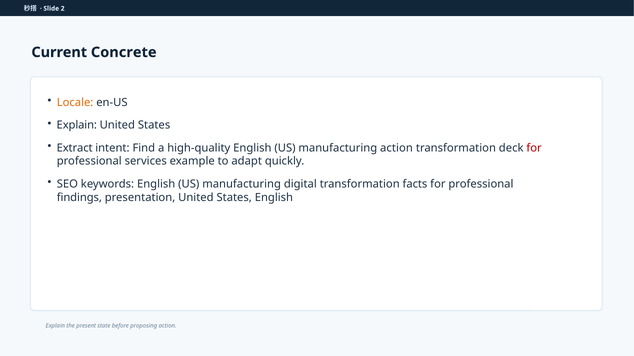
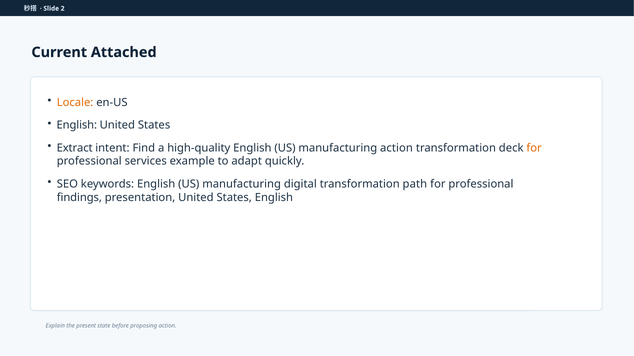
Concrete: Concrete -> Attached (124, 52)
Explain: Explain -> English (77, 125)
for colour: red -> orange (534, 148)
facts: facts -> path (415, 184)
